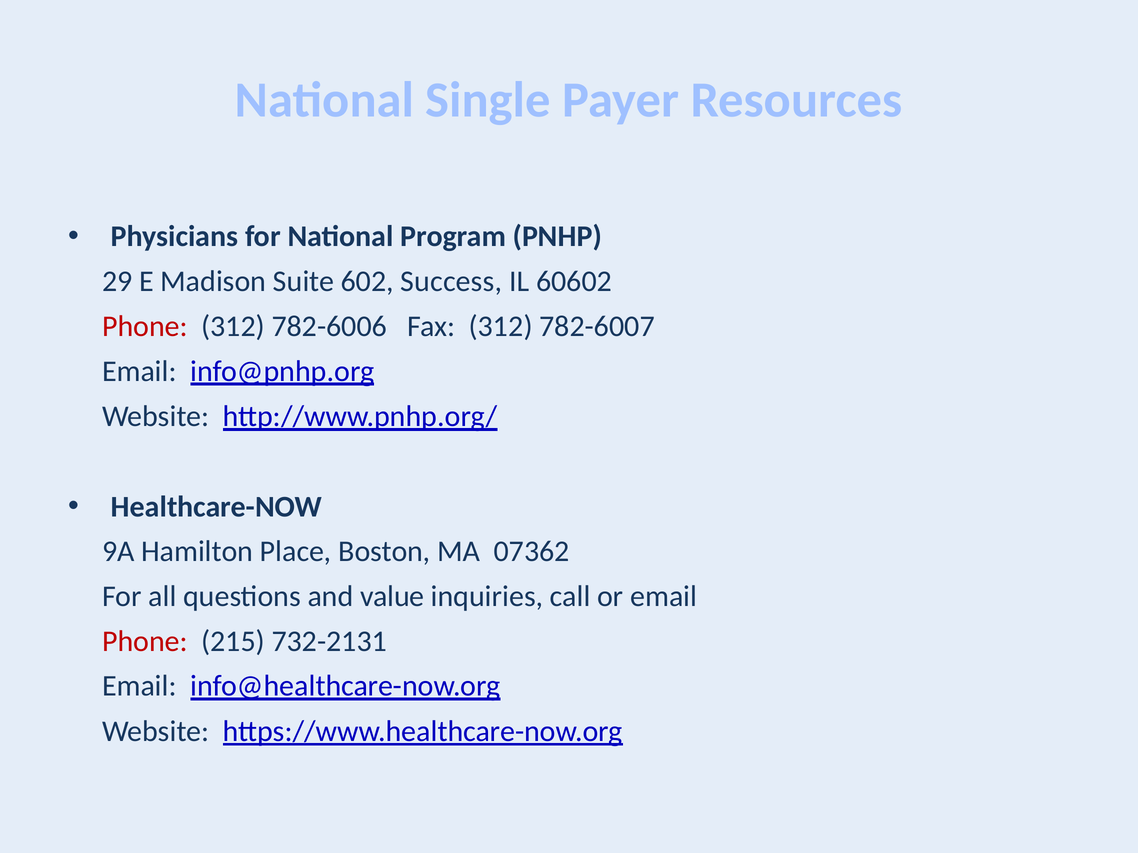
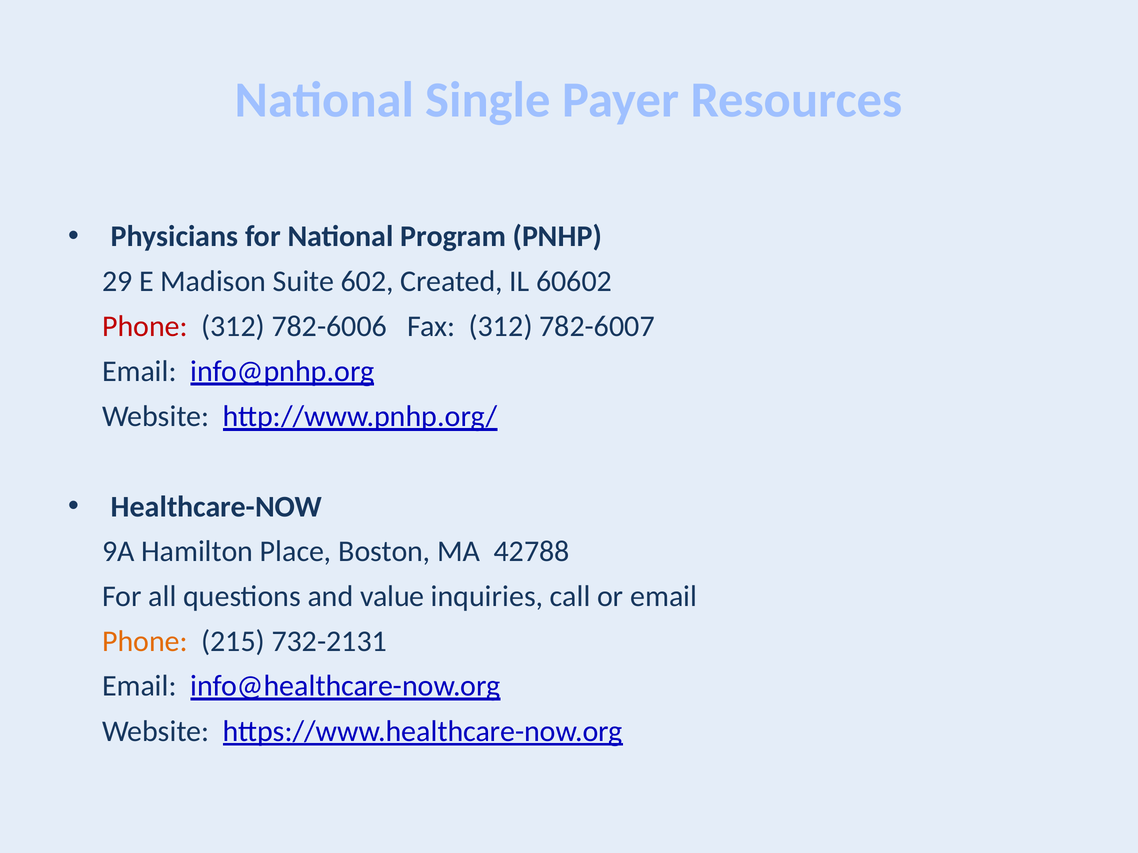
Success: Success -> Created (452, 282)
07362: 07362 -> 42788 (532, 552)
Phone colour: red -> orange (145, 642)
